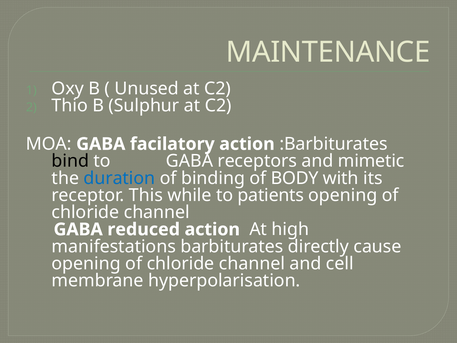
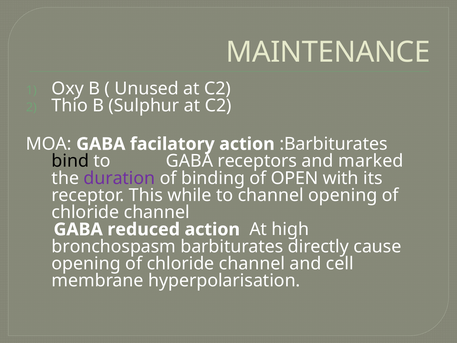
mimetic: mimetic -> marked (371, 161)
duration colour: blue -> purple (119, 178)
BODY: BODY -> OPEN (295, 178)
to patients: patients -> channel (271, 195)
manifestations: manifestations -> bronchospasm (114, 246)
